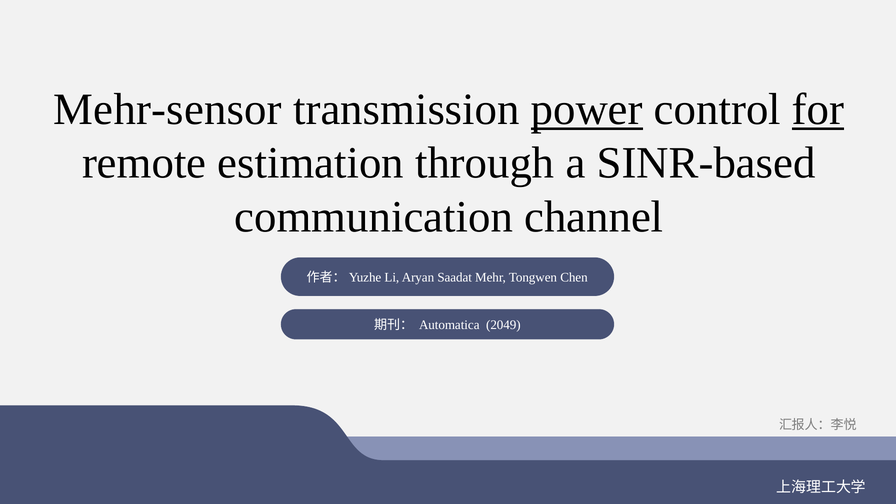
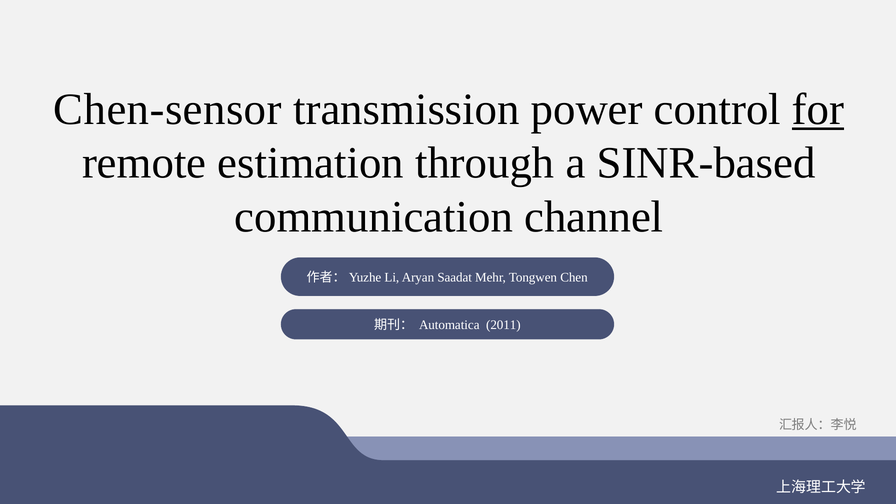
Mehr-sensor: Mehr-sensor -> Chen-sensor (168, 109)
power underline: present -> none (587, 109)
2049: 2049 -> 2011 (503, 325)
